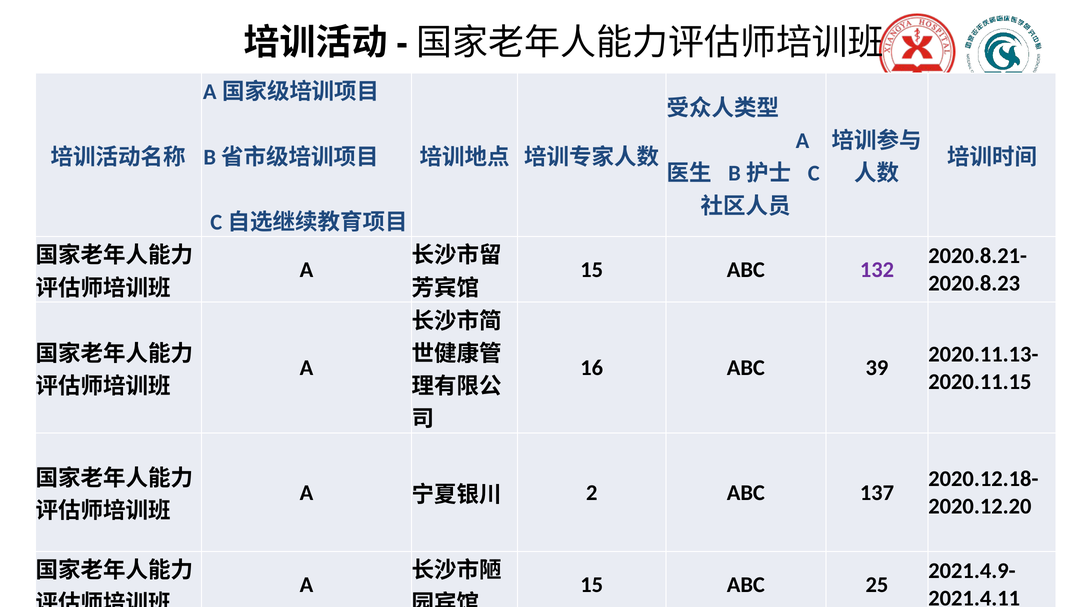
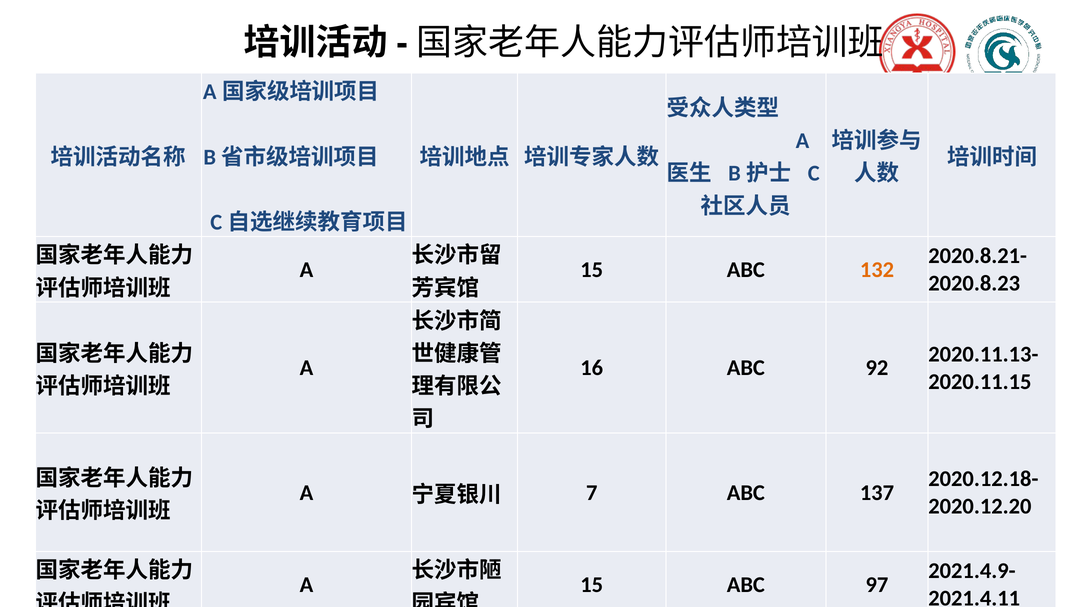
132 colour: purple -> orange (877, 269)
39: 39 -> 92 (877, 368)
2: 2 -> 7 (592, 492)
25: 25 -> 97 (877, 584)
